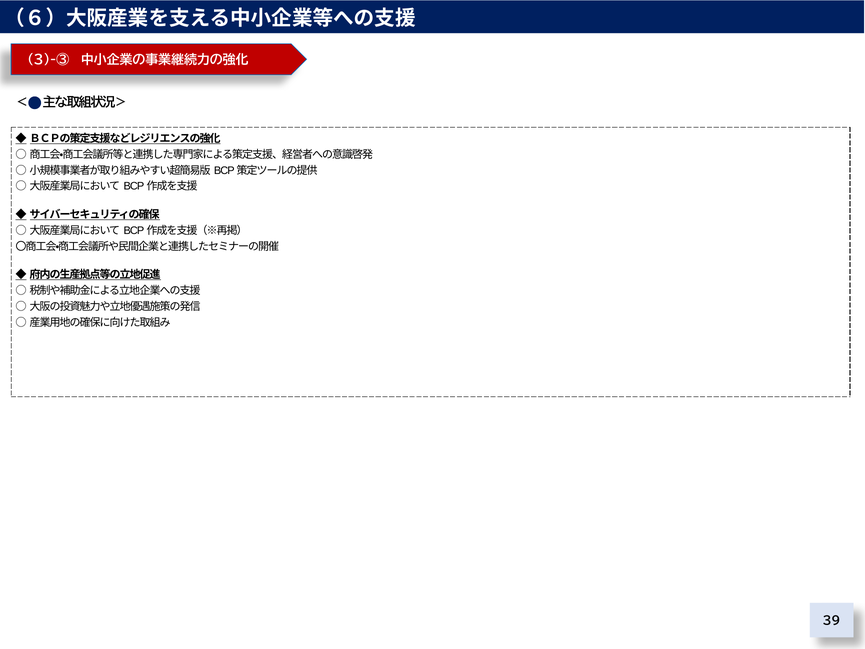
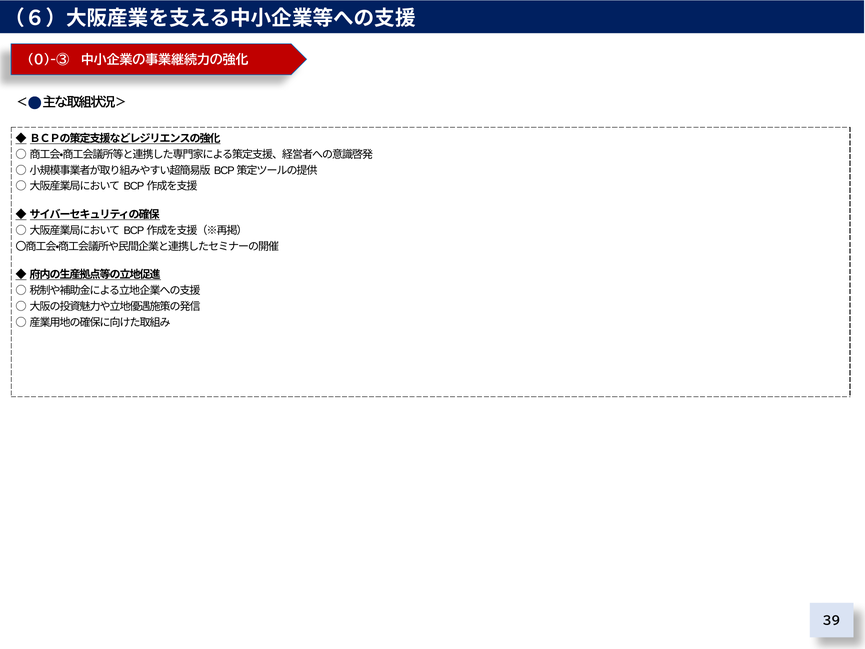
3)-③: 3)-③ -> 0)-③ (48, 60)
